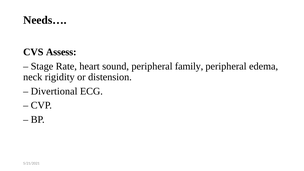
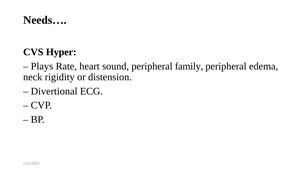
Assess: Assess -> Hyper (61, 52)
Stage: Stage -> Plays (42, 66)
